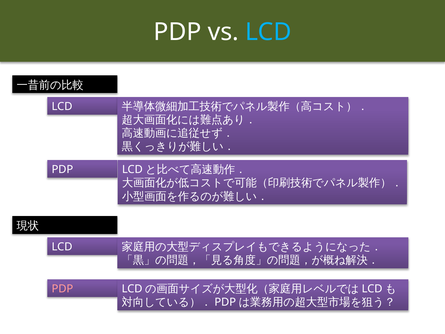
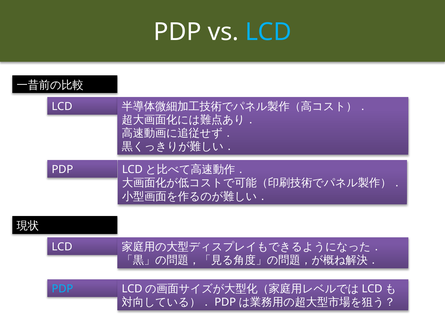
PDP colour: pink -> light blue (62, 289)
